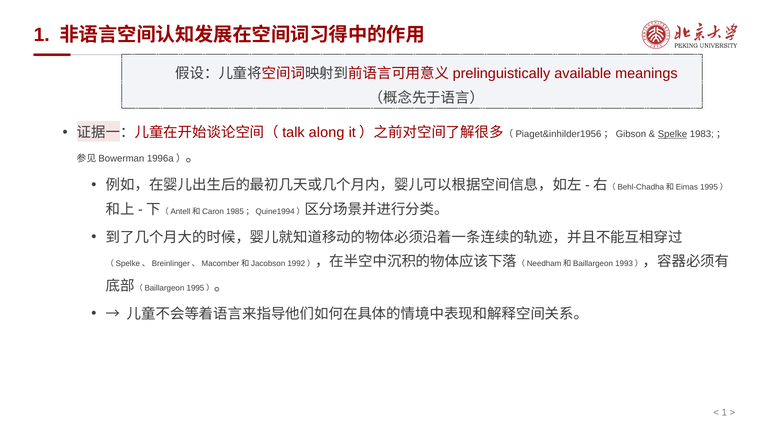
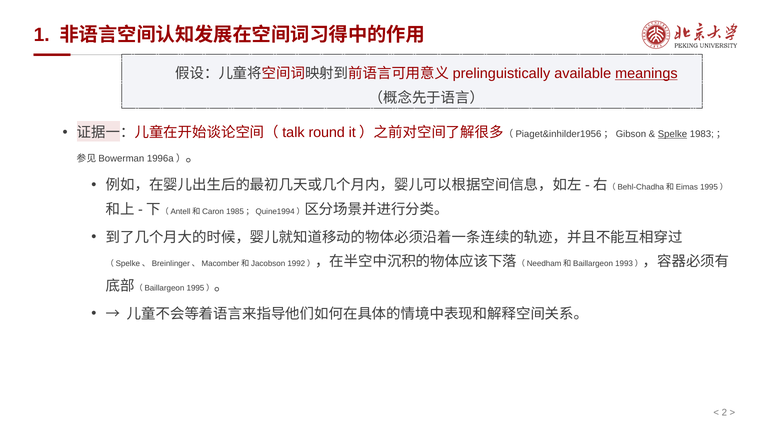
meanings underline: none -> present (646, 74)
along: along -> round (327, 133)
1: 1 -> 2 (724, 413)
